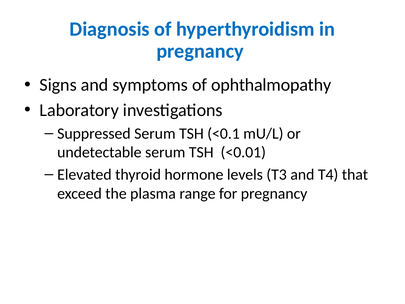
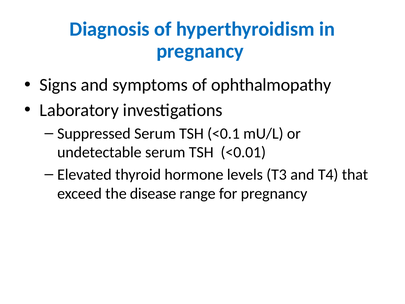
plasma: plasma -> disease (153, 193)
